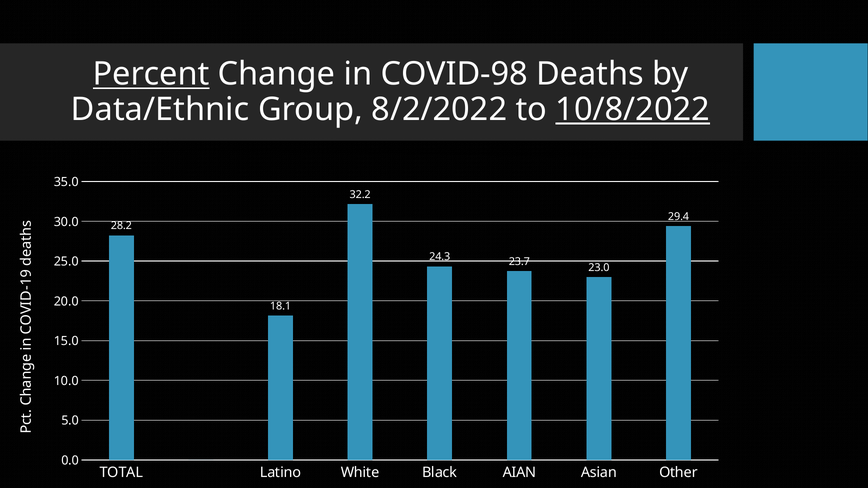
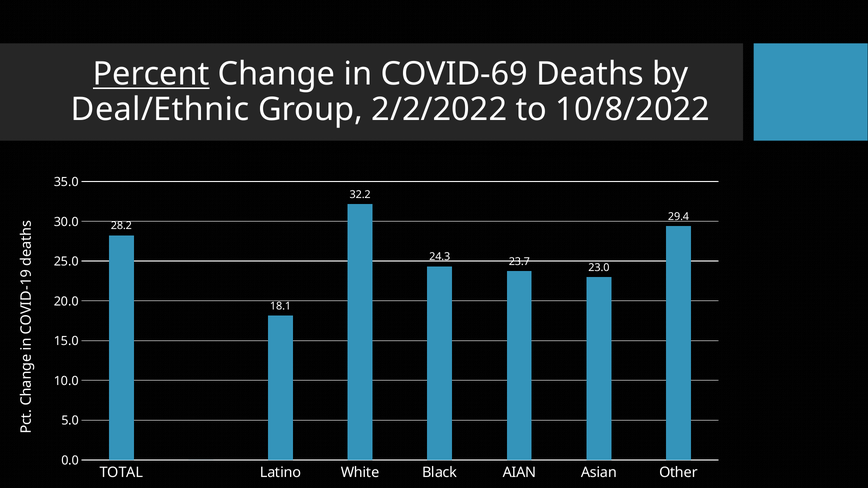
COVID-98: COVID-98 -> COVID-69 (454, 74)
Data/Ethnic: Data/Ethnic -> Deal/Ethnic (160, 109)
8/2/2022: 8/2/2022 -> 2/2/2022 (439, 109)
10/8/2022 underline: present -> none (633, 109)
